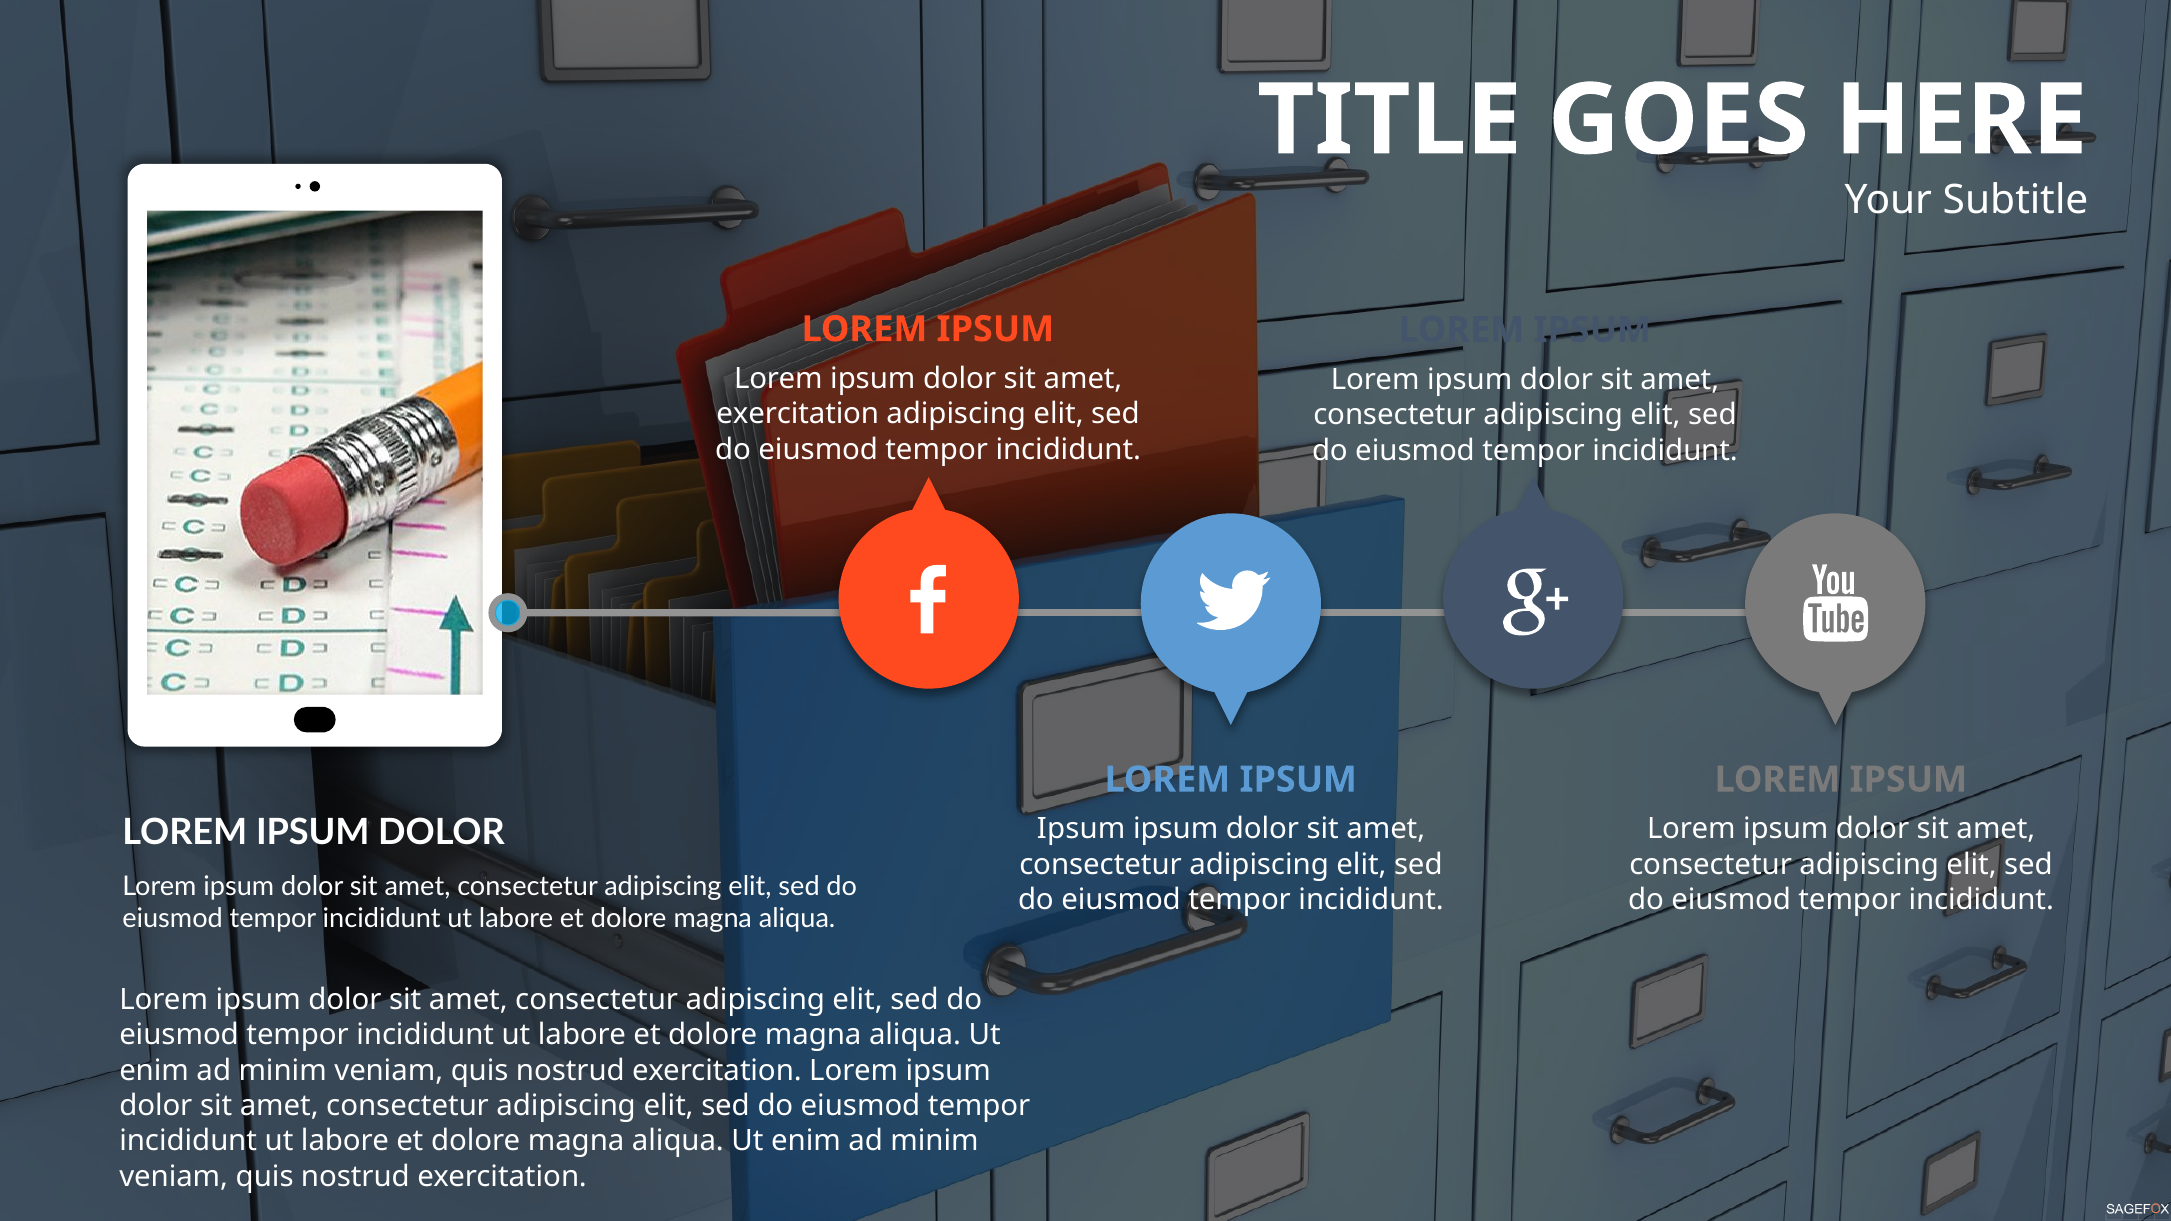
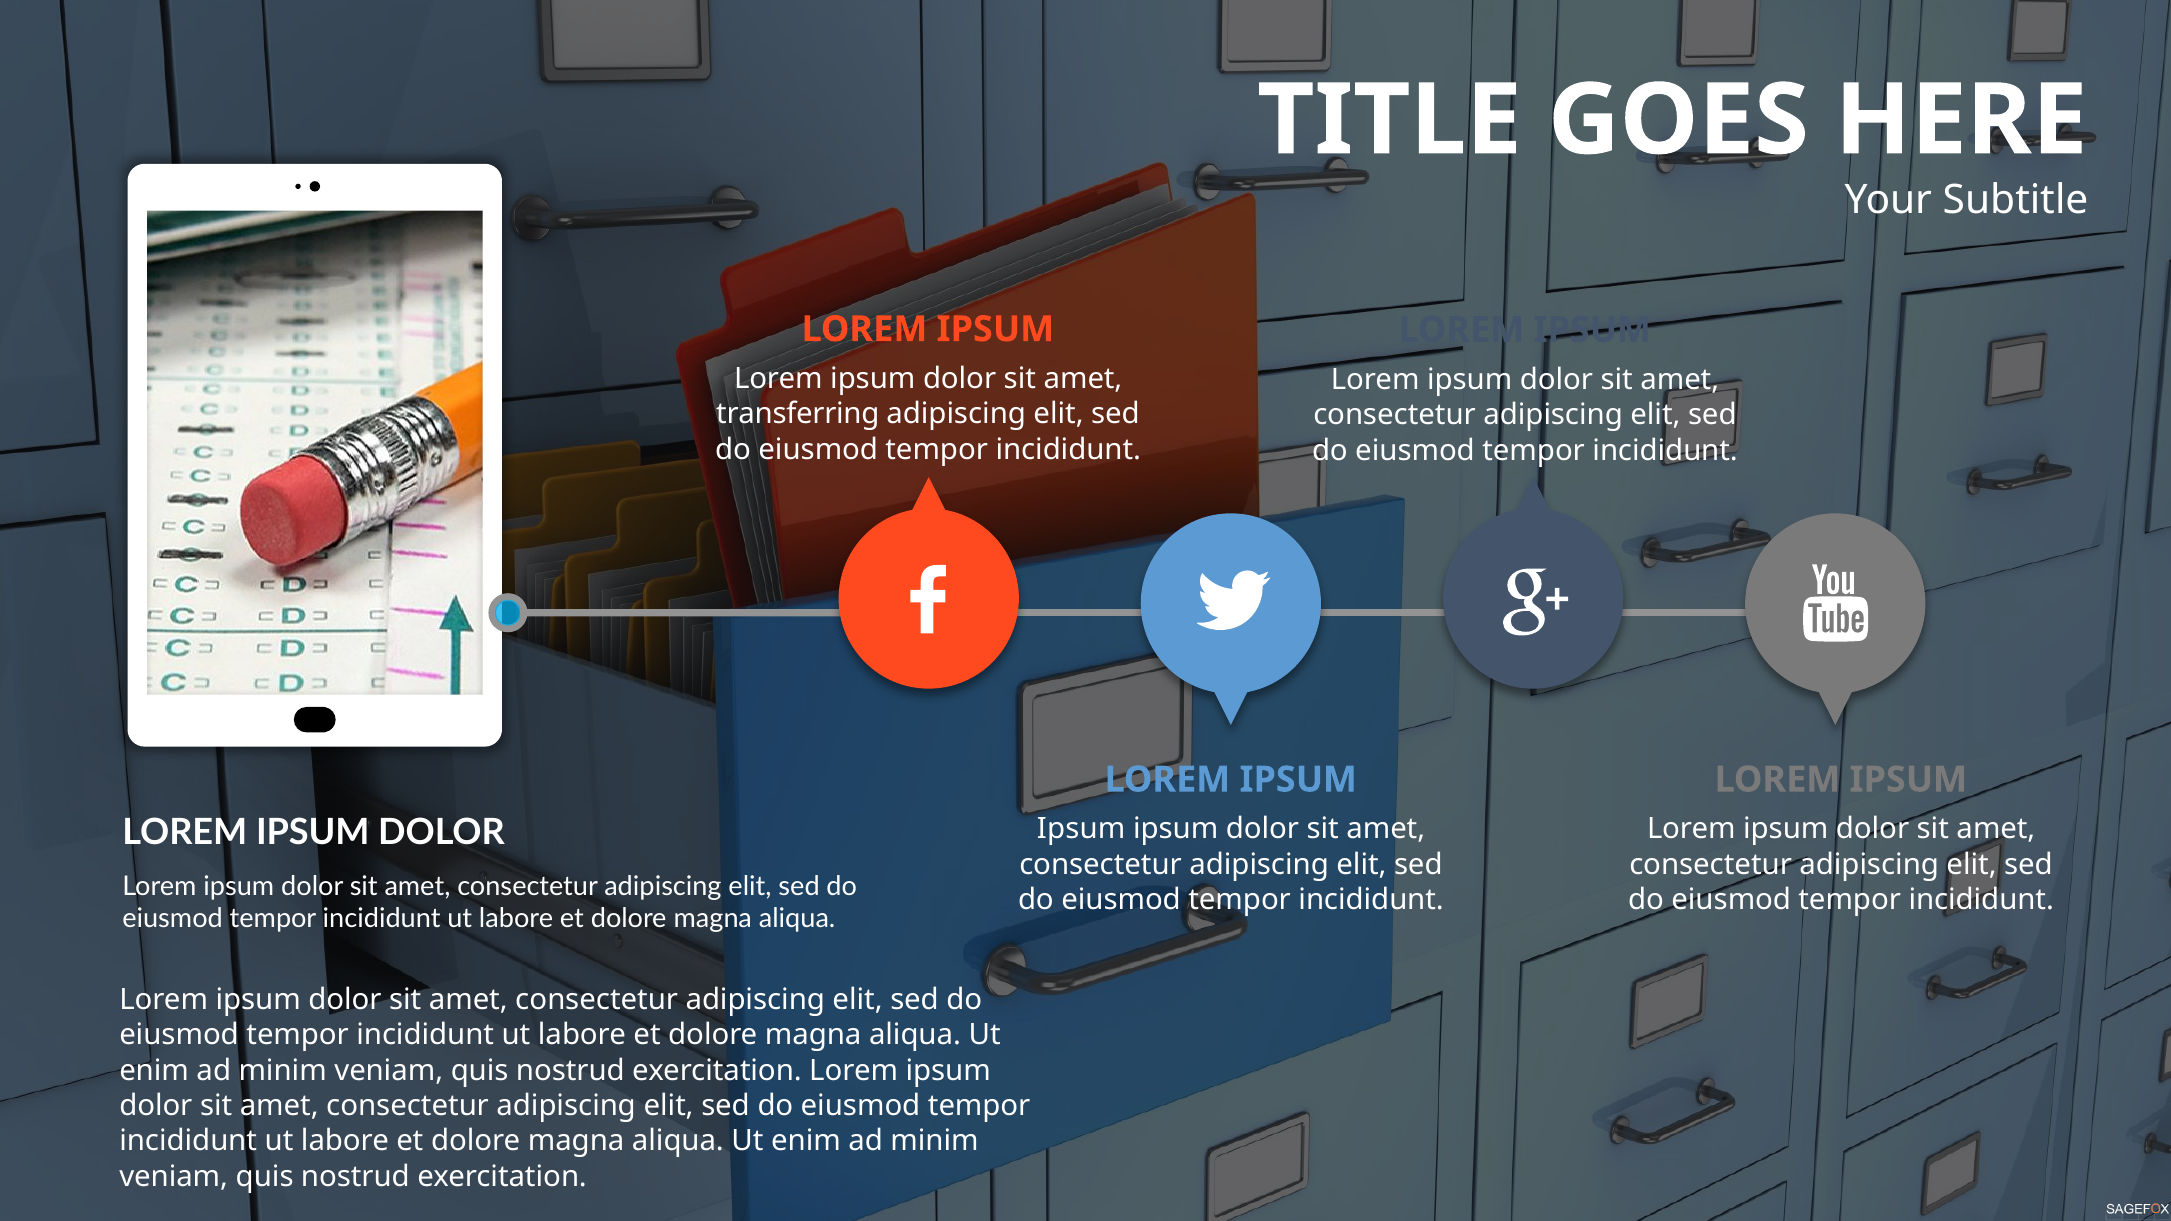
exercitation: exercitation -> transferring (798, 414)
